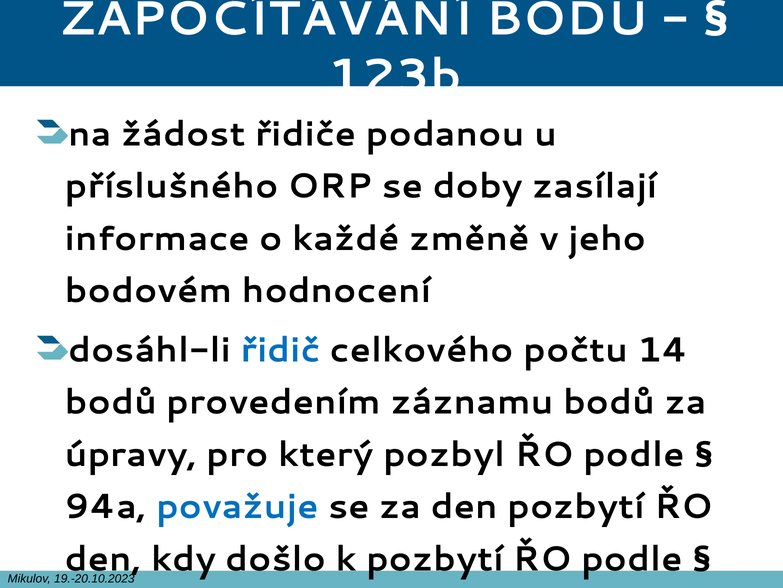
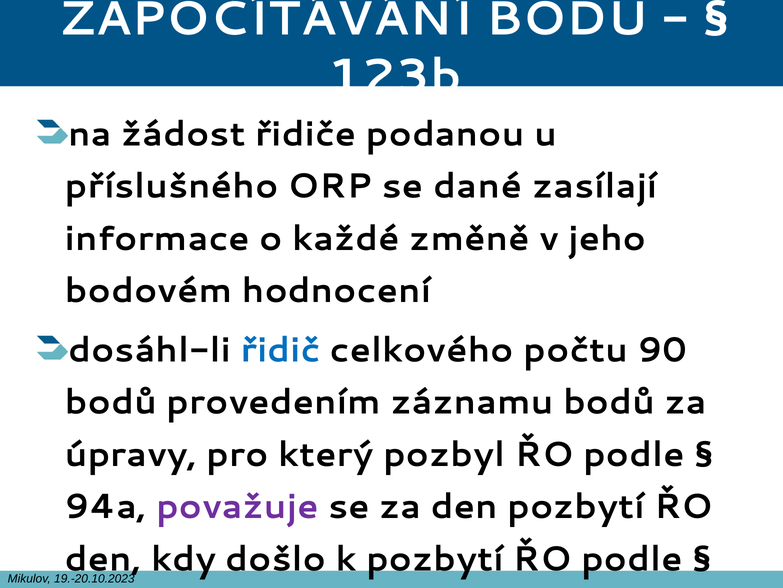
doby: doby -> dané (478, 186)
14: 14 -> 90 (662, 350)
považuje colour: blue -> purple (237, 506)
